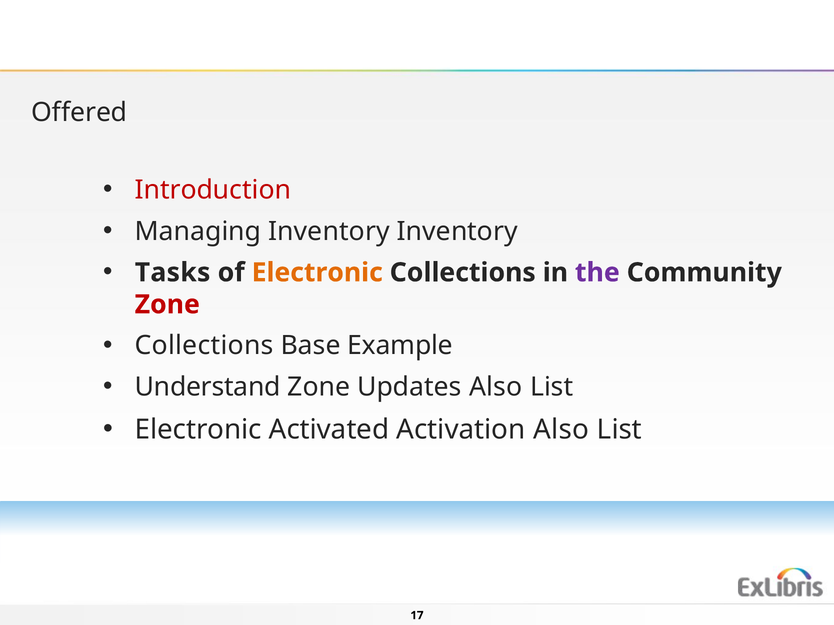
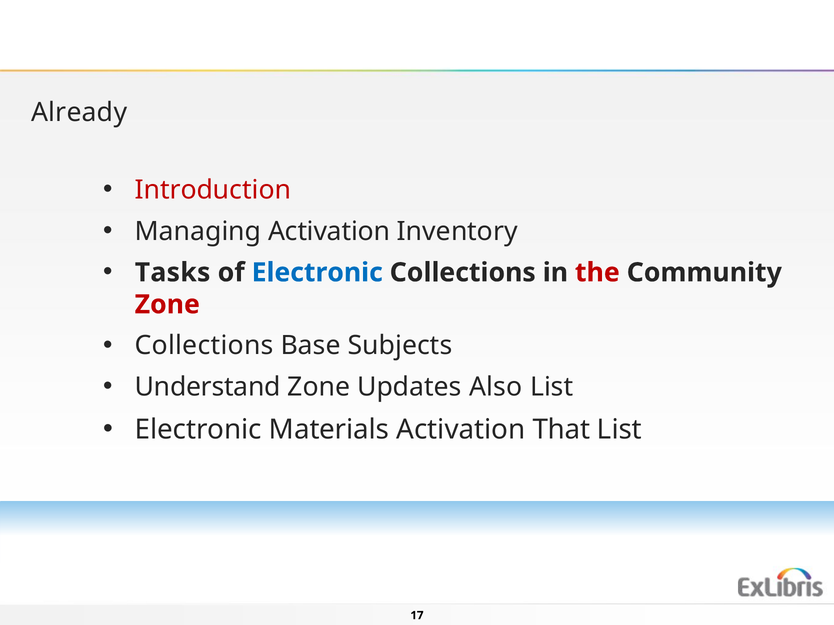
Offered: Offered -> Already (79, 112)
Managing Inventory: Inventory -> Activation (329, 231)
Electronic colour: orange -> blue (317, 273)
the colour: purple -> red (597, 273)
Example: Example -> Subjects (400, 346)
Activated: Activated -> Materials (329, 430)
Activation Also: Also -> That (561, 430)
